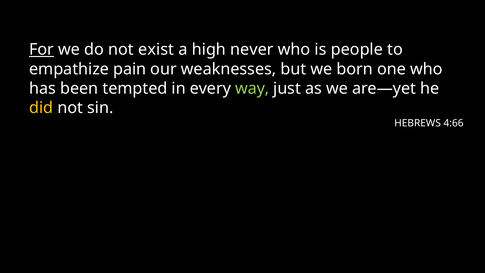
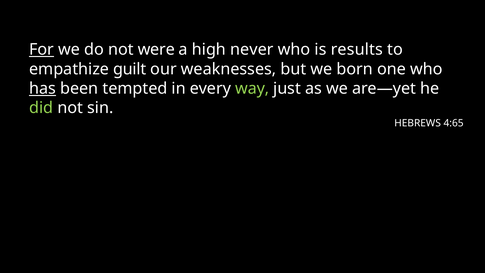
exist: exist -> were (156, 50)
people: people -> results (357, 50)
pain: pain -> guilt (130, 69)
has underline: none -> present (43, 88)
did colour: yellow -> light green (41, 108)
4:66: 4:66 -> 4:65 (454, 123)
